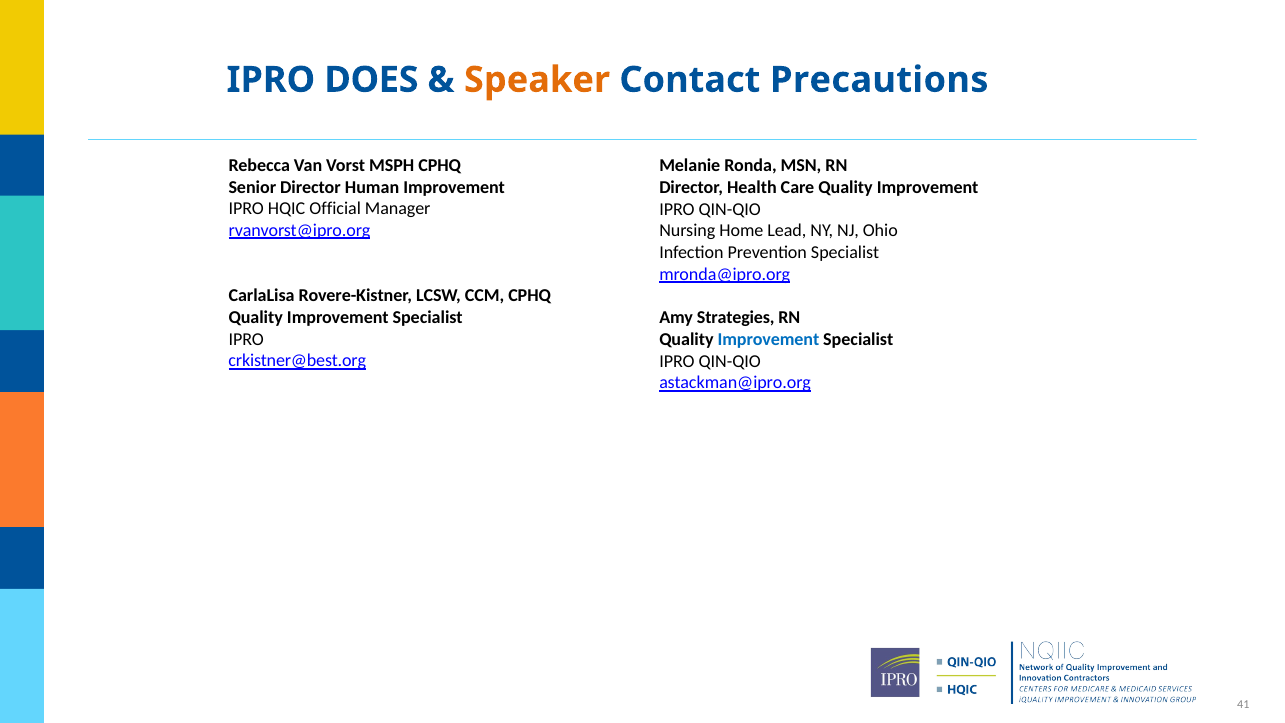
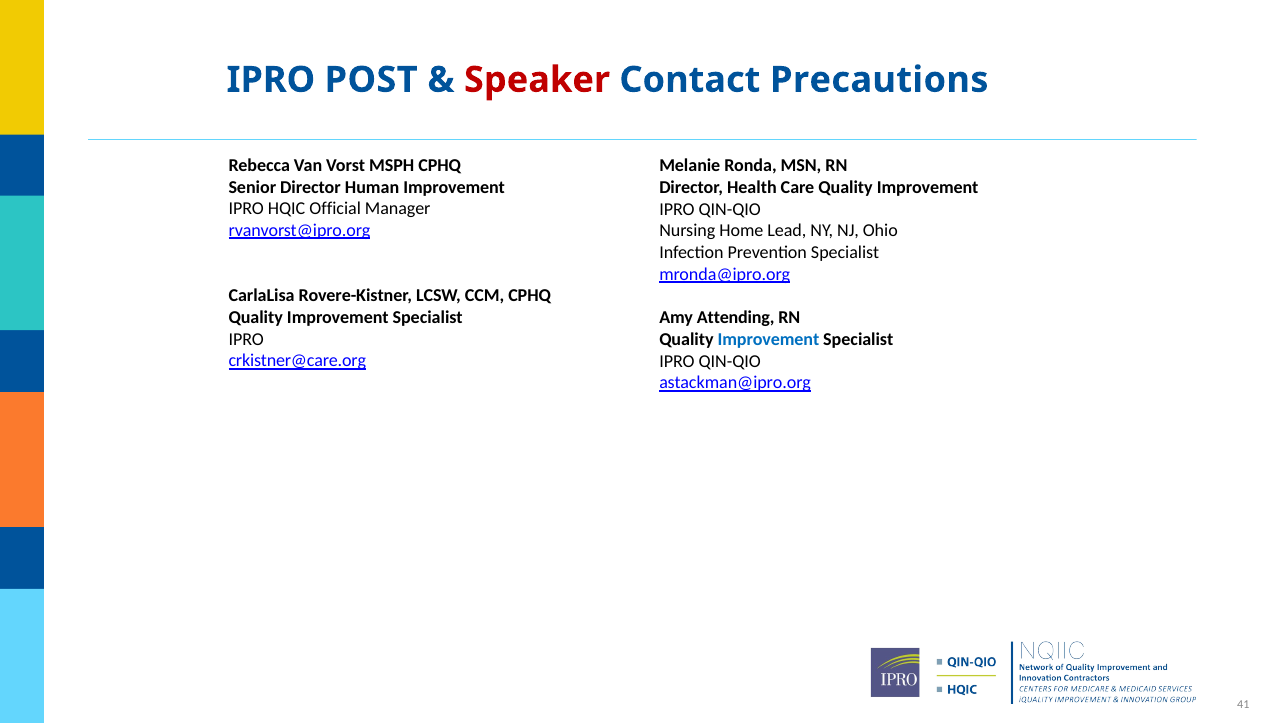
DOES: DOES -> POST (371, 80)
Speaker colour: orange -> red (537, 80)
Strategies: Strategies -> Attending (736, 318)
crkistner@best.org: crkistner@best.org -> crkistner@care.org (297, 361)
